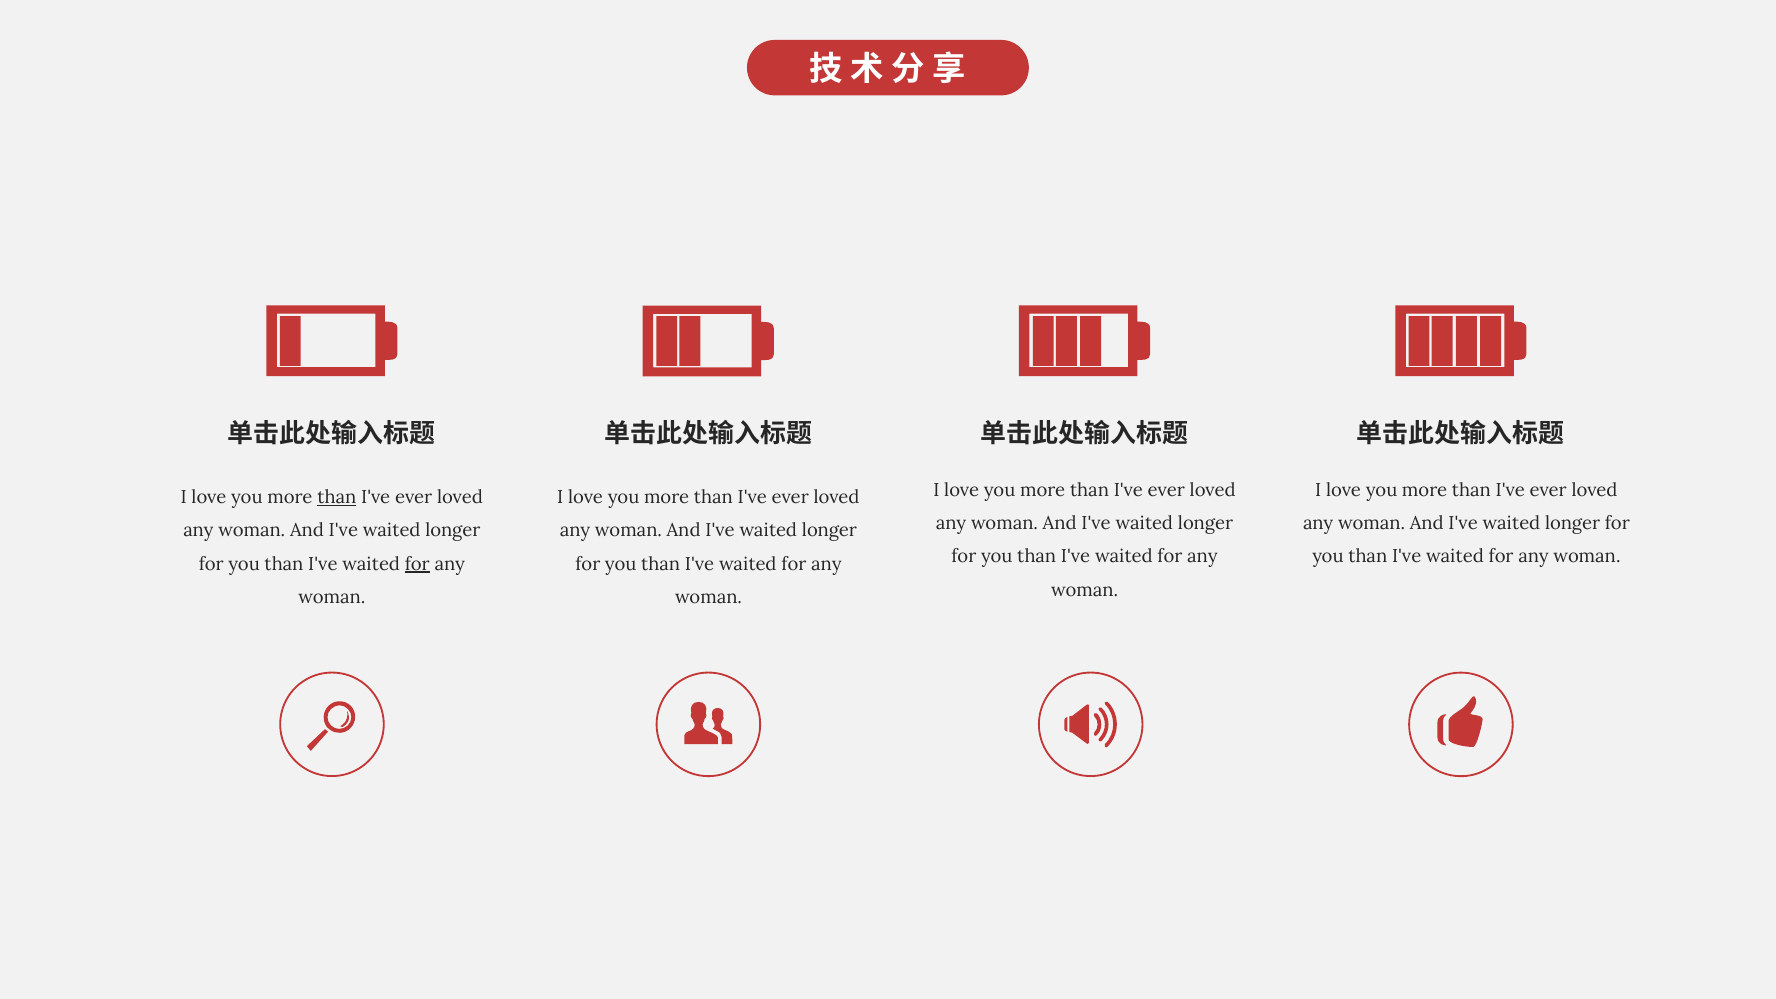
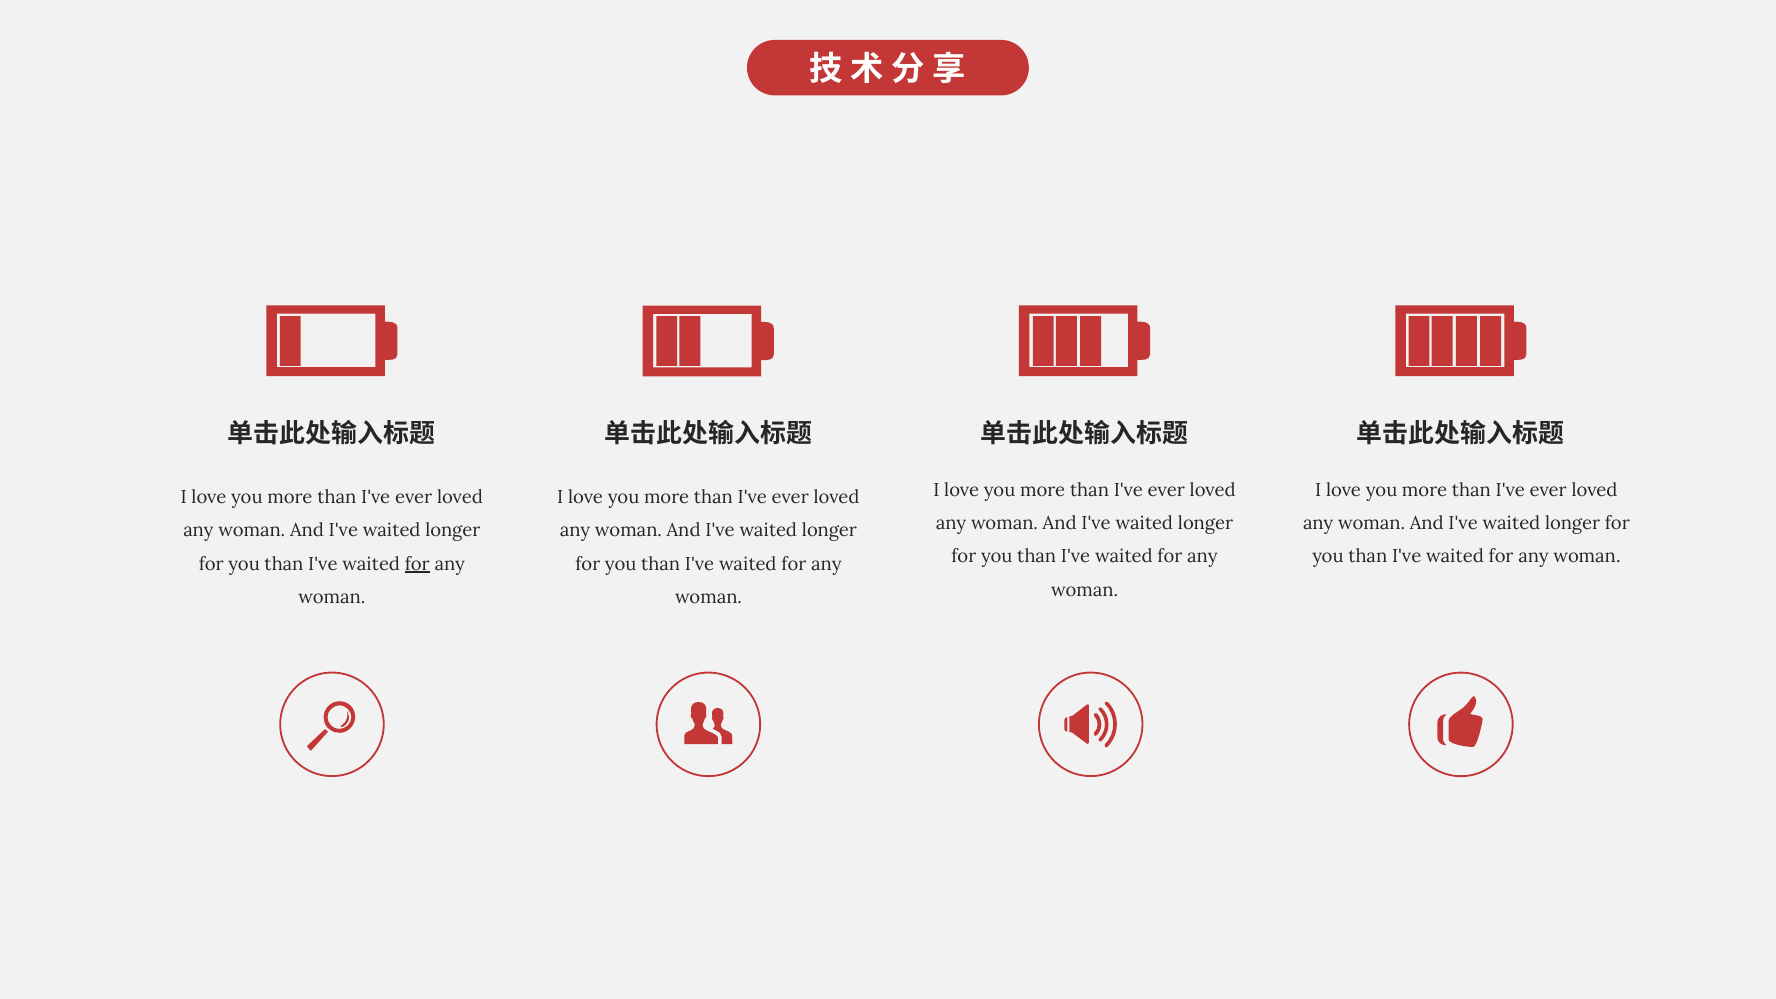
than underline: present -> none (337, 497)
